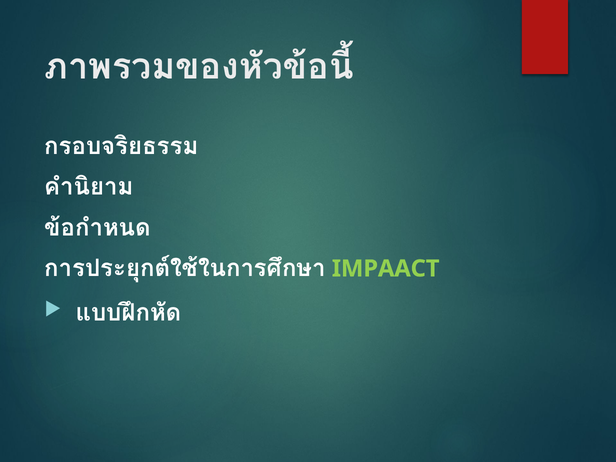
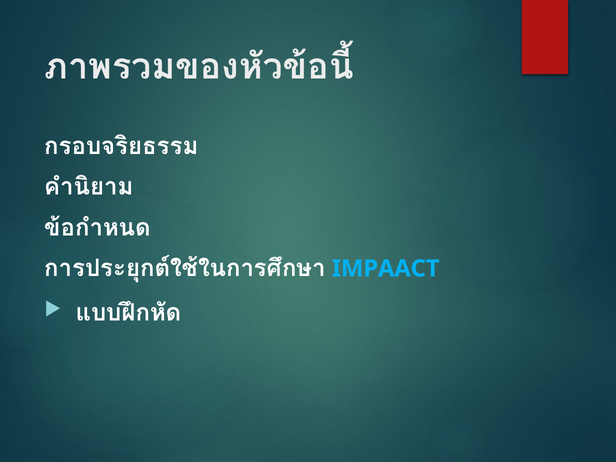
IMPAACT colour: light green -> light blue (386, 269)
